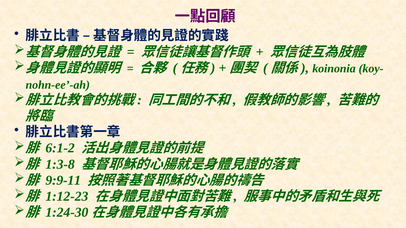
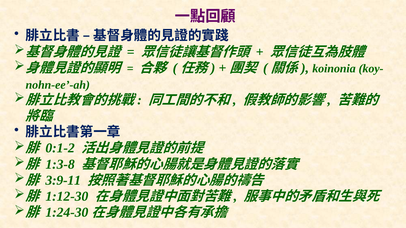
6:1-2: 6:1-2 -> 0:1-2 (60, 148)
9:9-11: 9:9-11 -> 3:9-11 (63, 181)
1:12-23: 1:12-23 -> 1:12-30 (67, 197)
